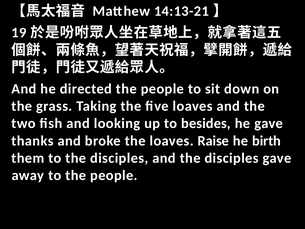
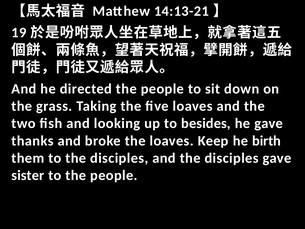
Raise: Raise -> Keep (213, 141)
away: away -> sister (28, 175)
